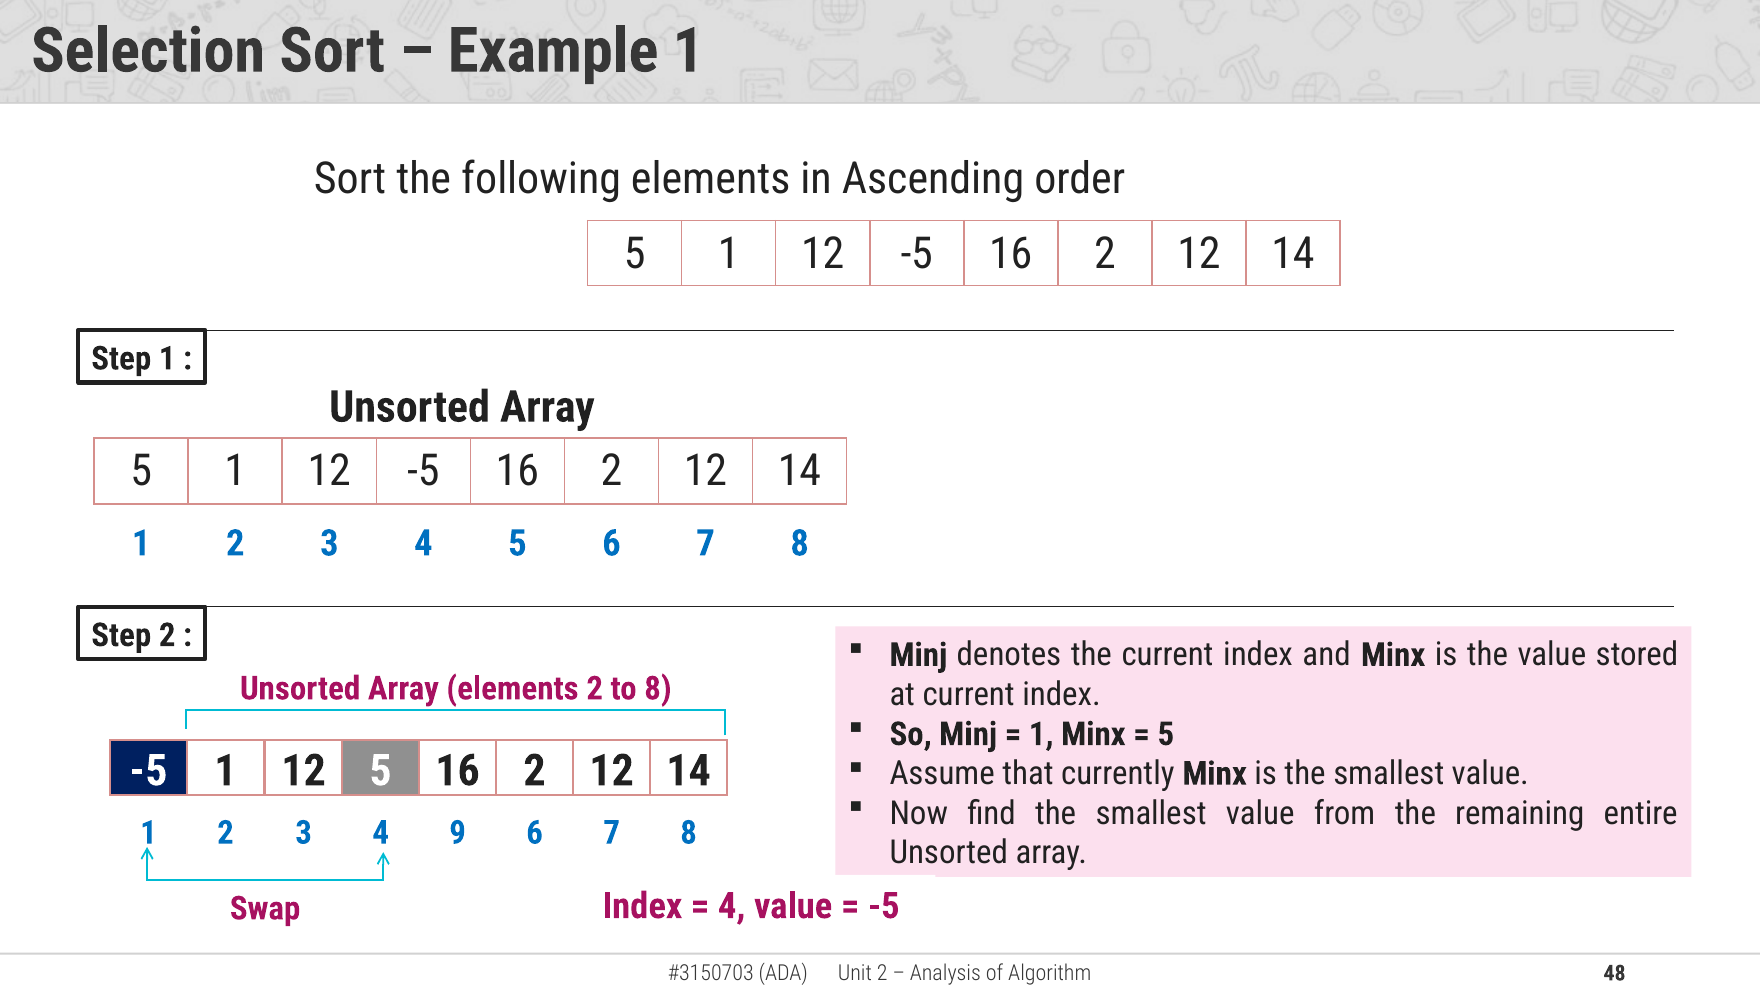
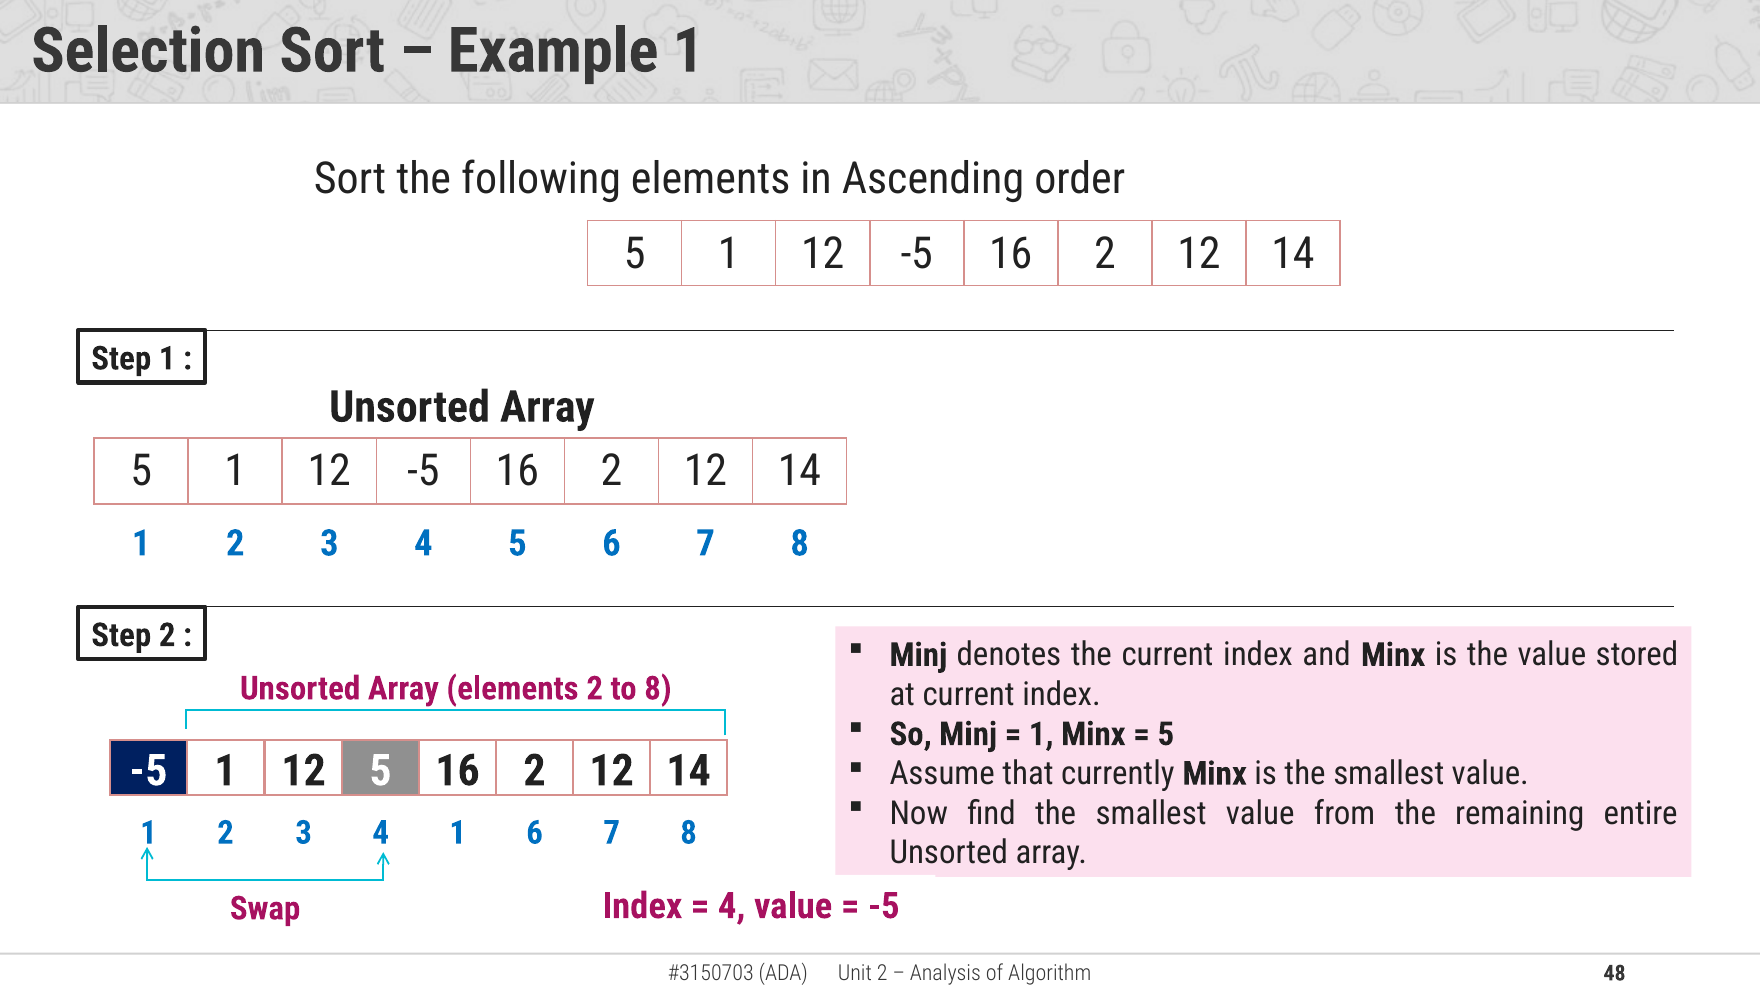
4 9: 9 -> 1 (458, 833)
